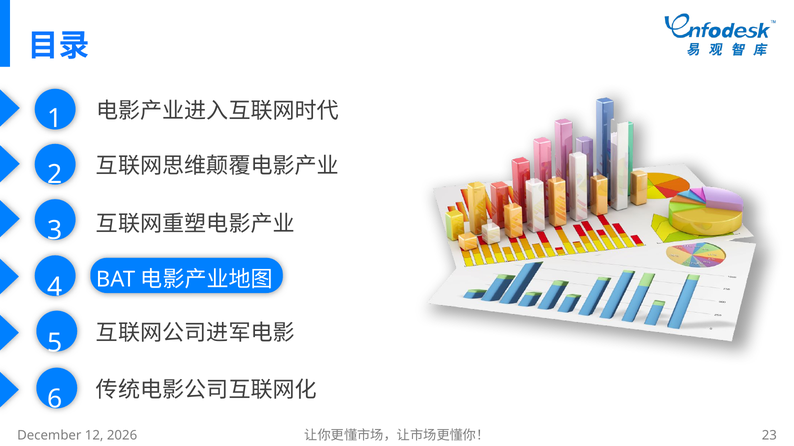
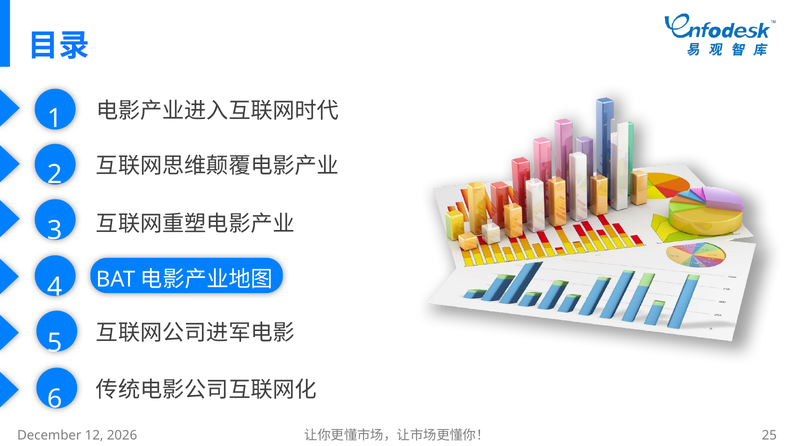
23: 23 -> 25 (769, 436)
